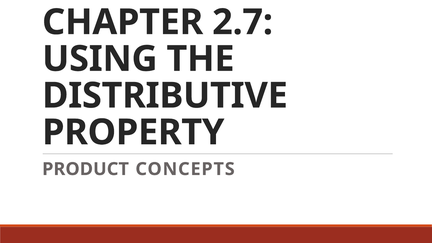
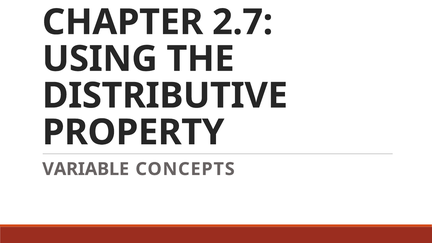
PRODUCT: PRODUCT -> VARIABLE (86, 169)
